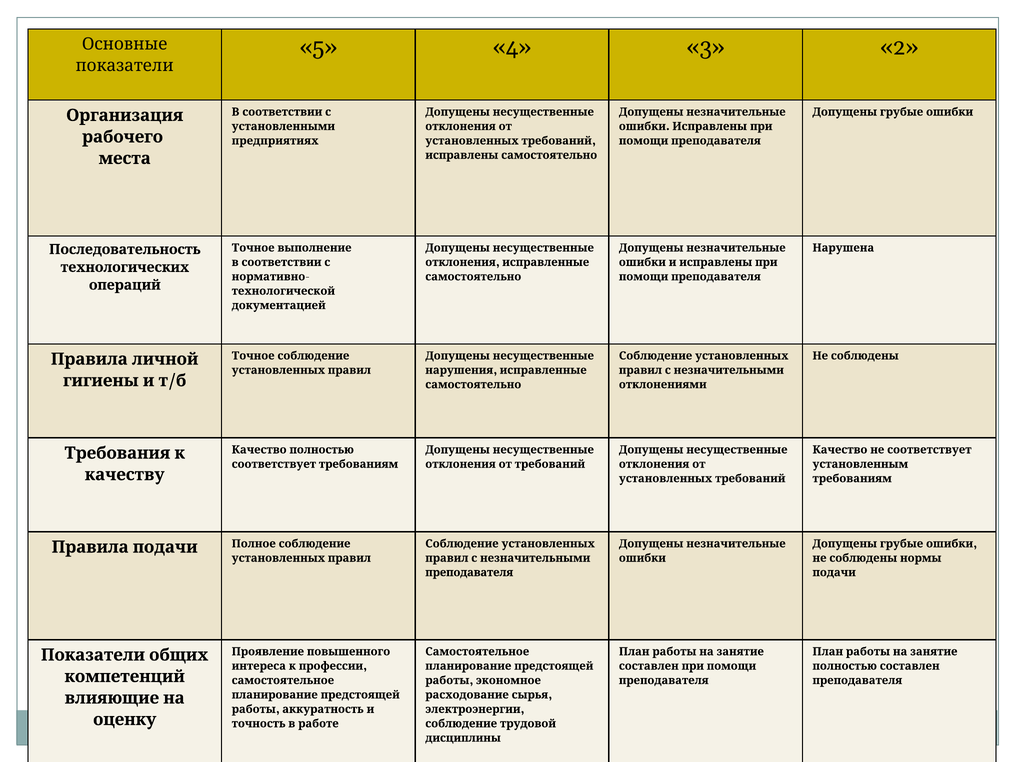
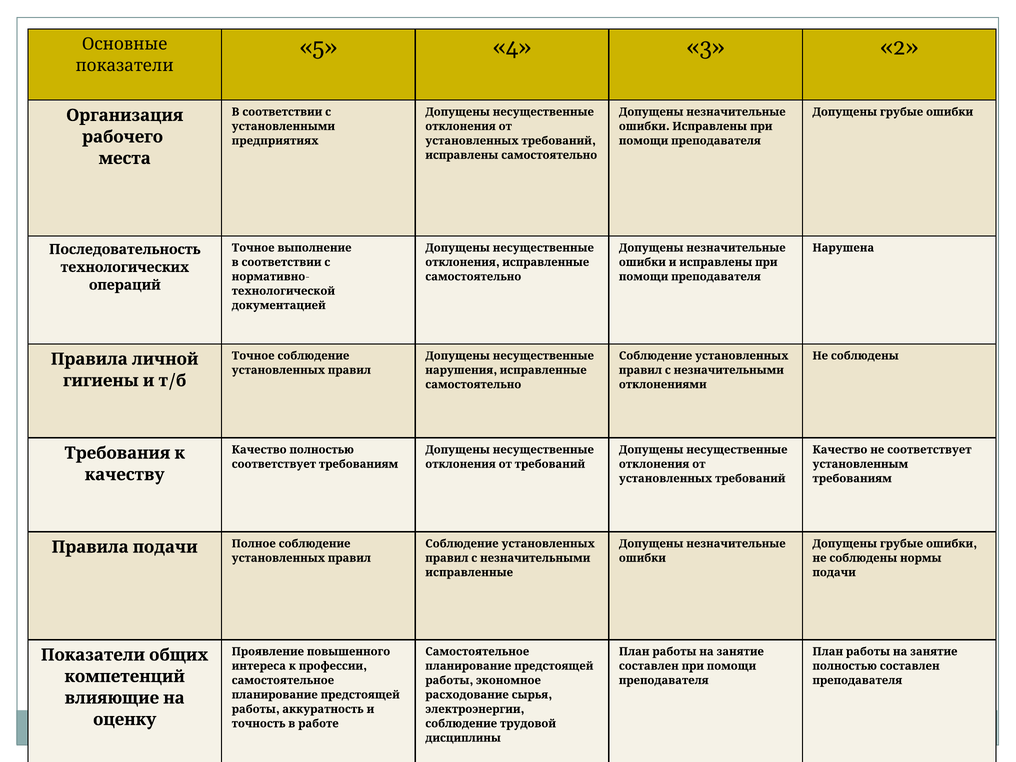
преподавателя: преподавателя -> исправленные (469, 572)
